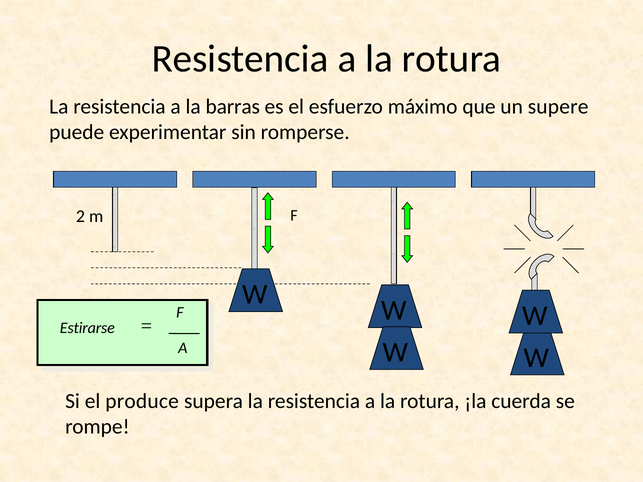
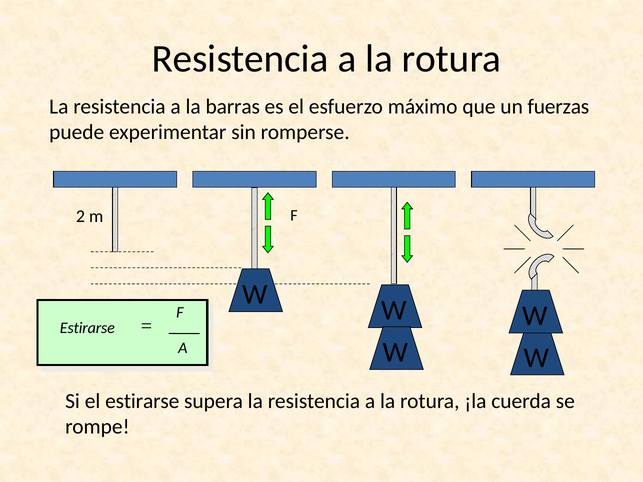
supere: supere -> fuerzas (558, 107)
el produce: produce -> estirarse (142, 401)
